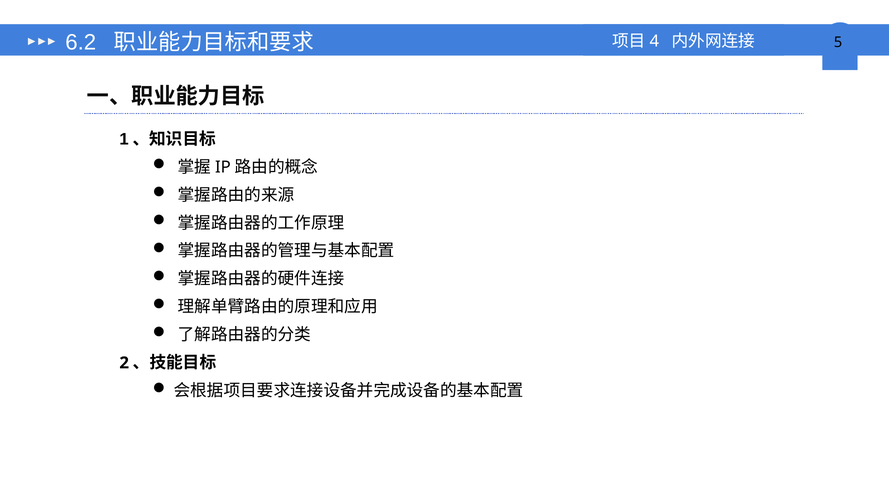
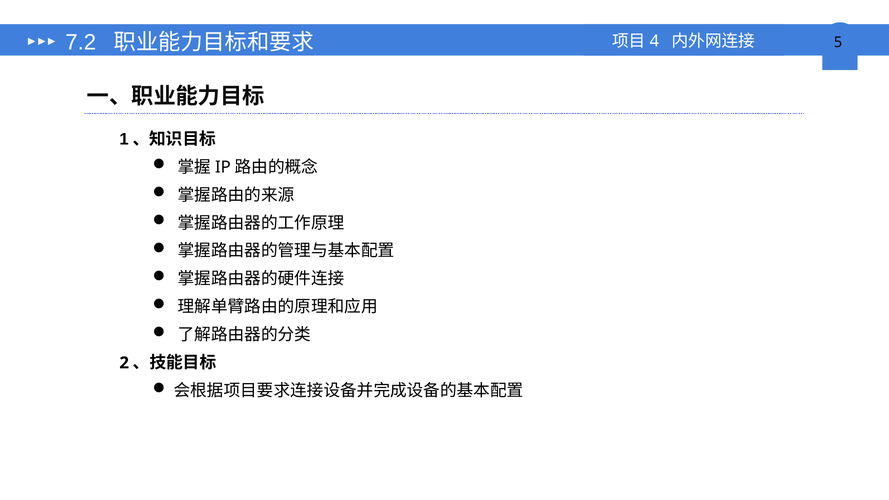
6.2: 6.2 -> 7.2 (81, 43)
